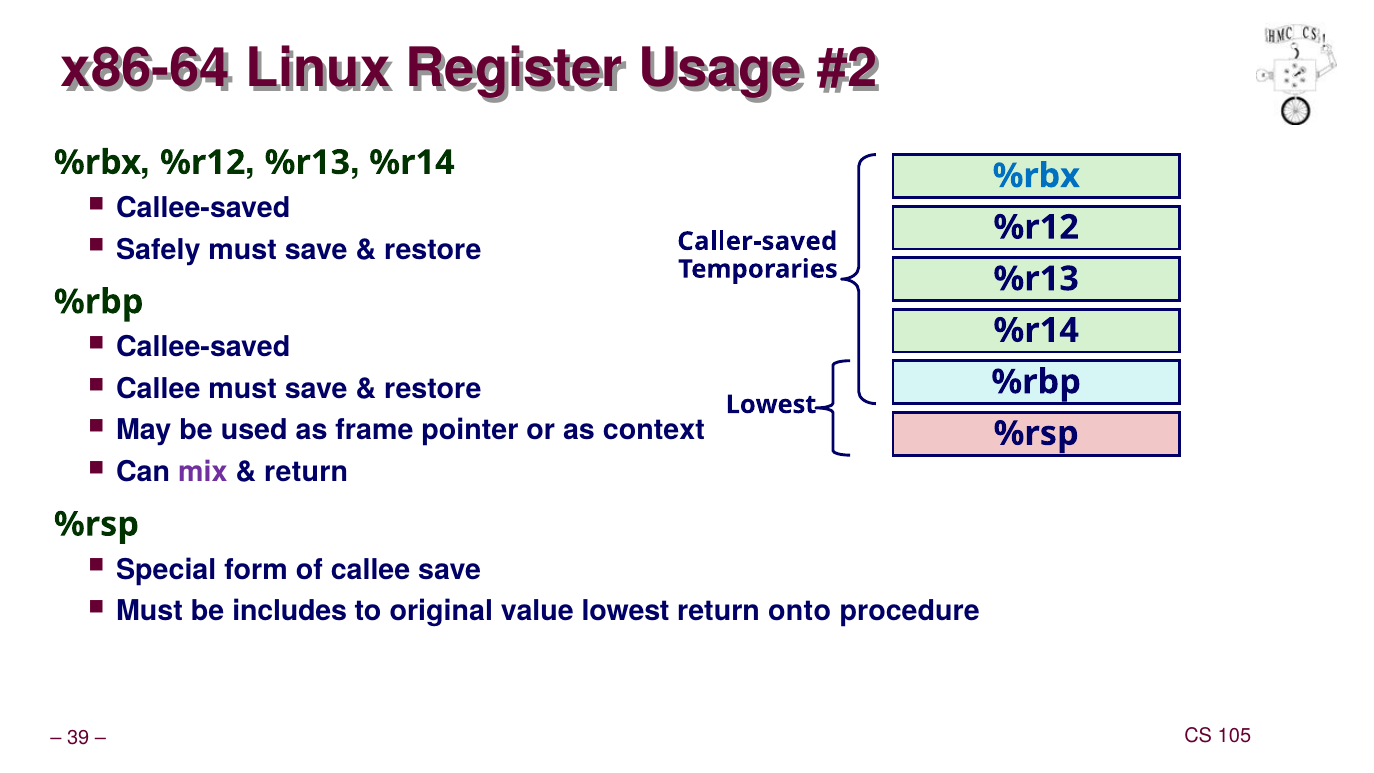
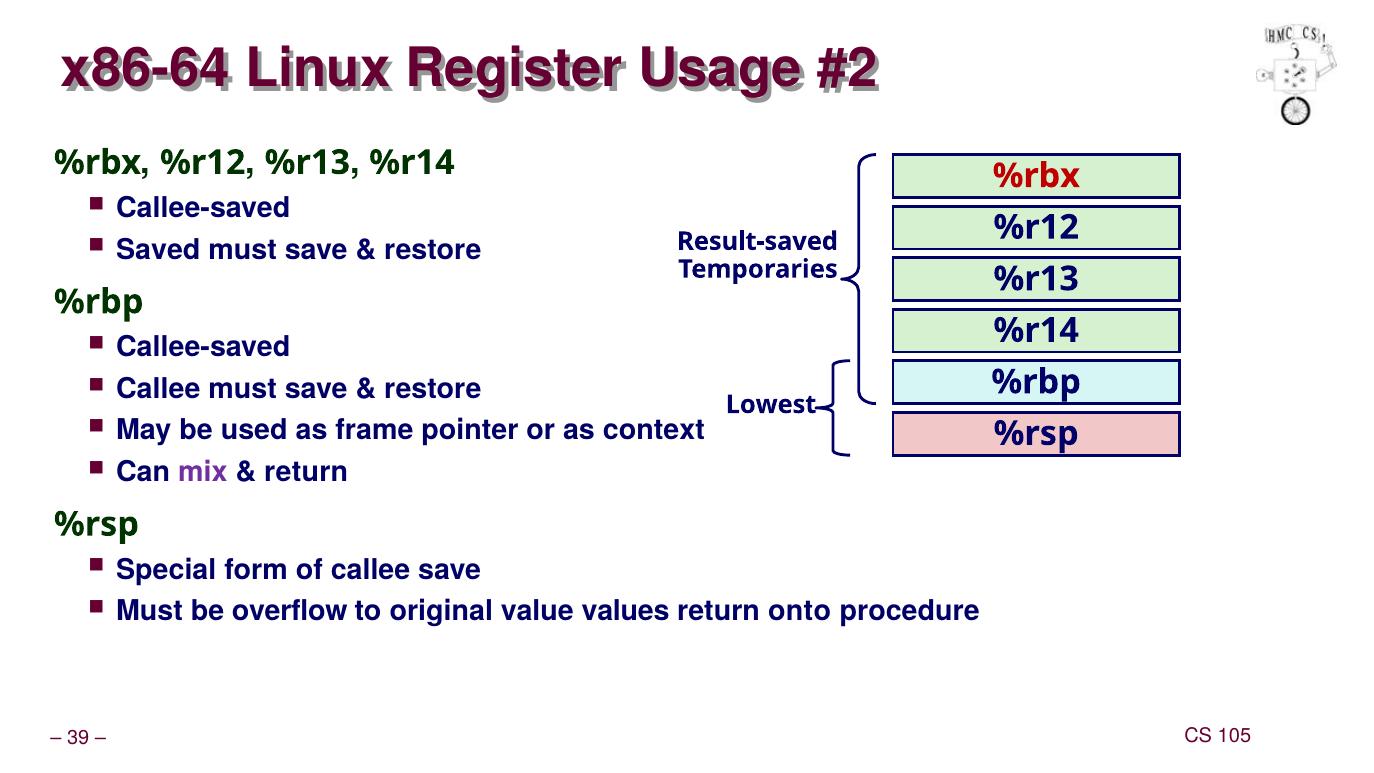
%rbx colour: blue -> red (1036, 176)
Caller-saved: Caller-saved -> Result-saved (758, 241)
Safely: Safely -> Saved (158, 250)
includes: includes -> overflow (290, 611)
value lowest: lowest -> values (626, 611)
